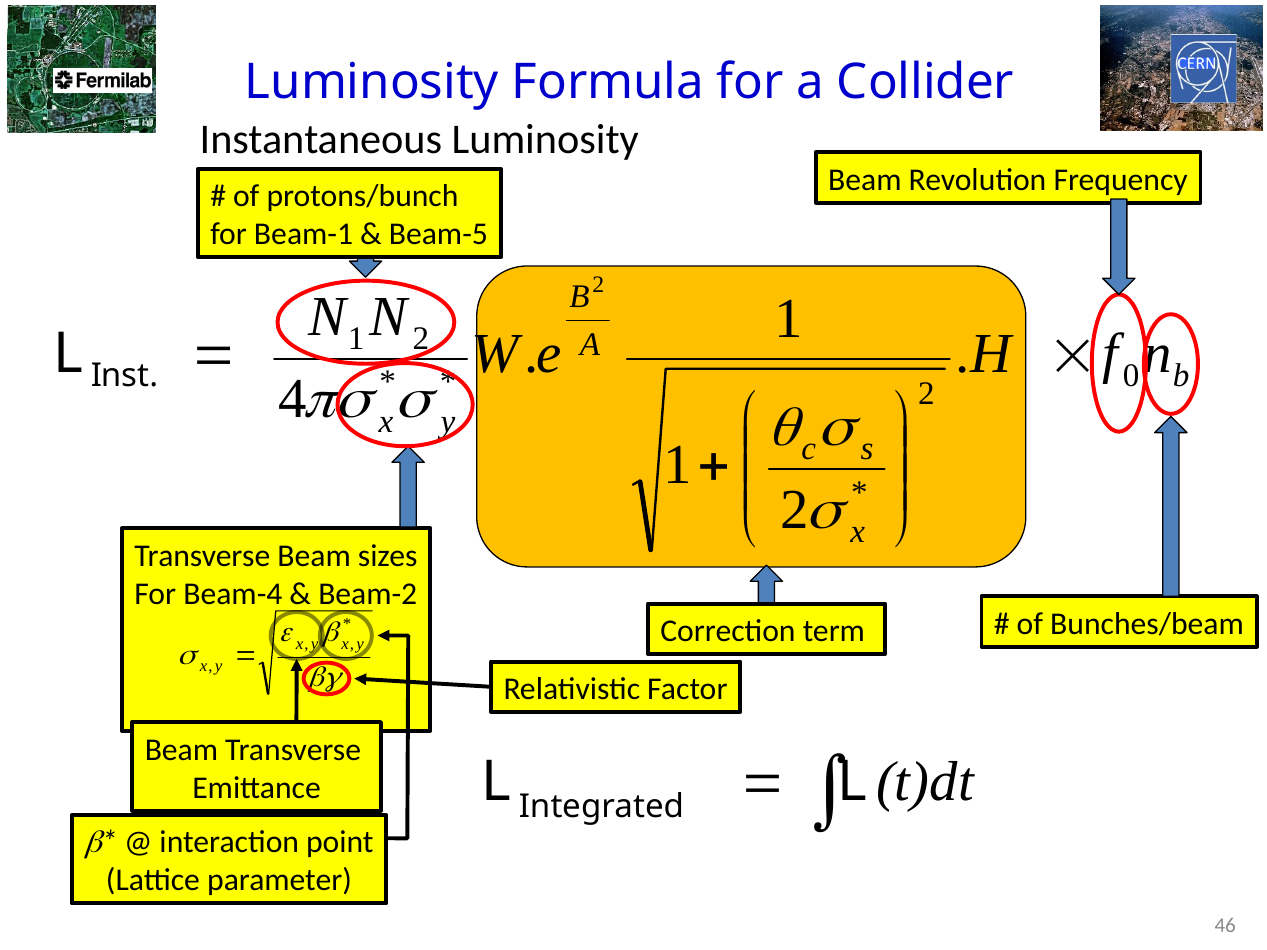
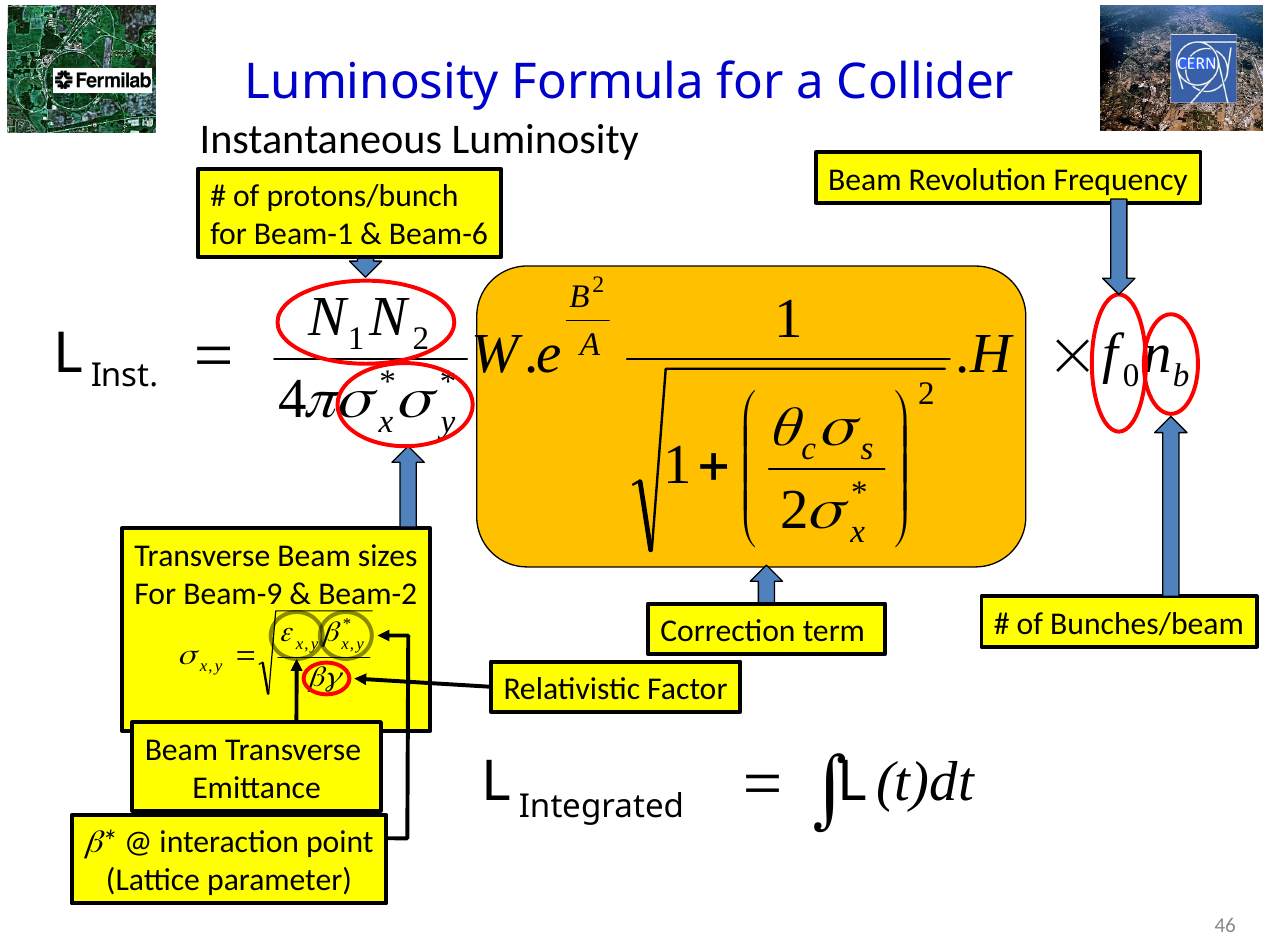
Beam-5: Beam-5 -> Beam-6 (438, 234)
Beam-4: Beam-4 -> Beam-9 (233, 594)
